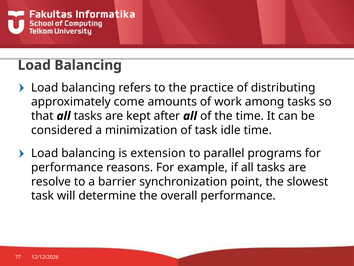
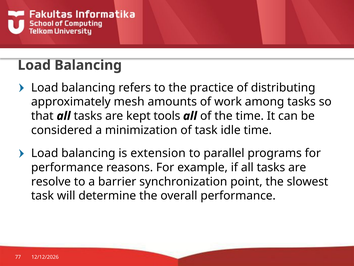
come: come -> mesh (129, 102)
after: after -> tools (167, 116)
